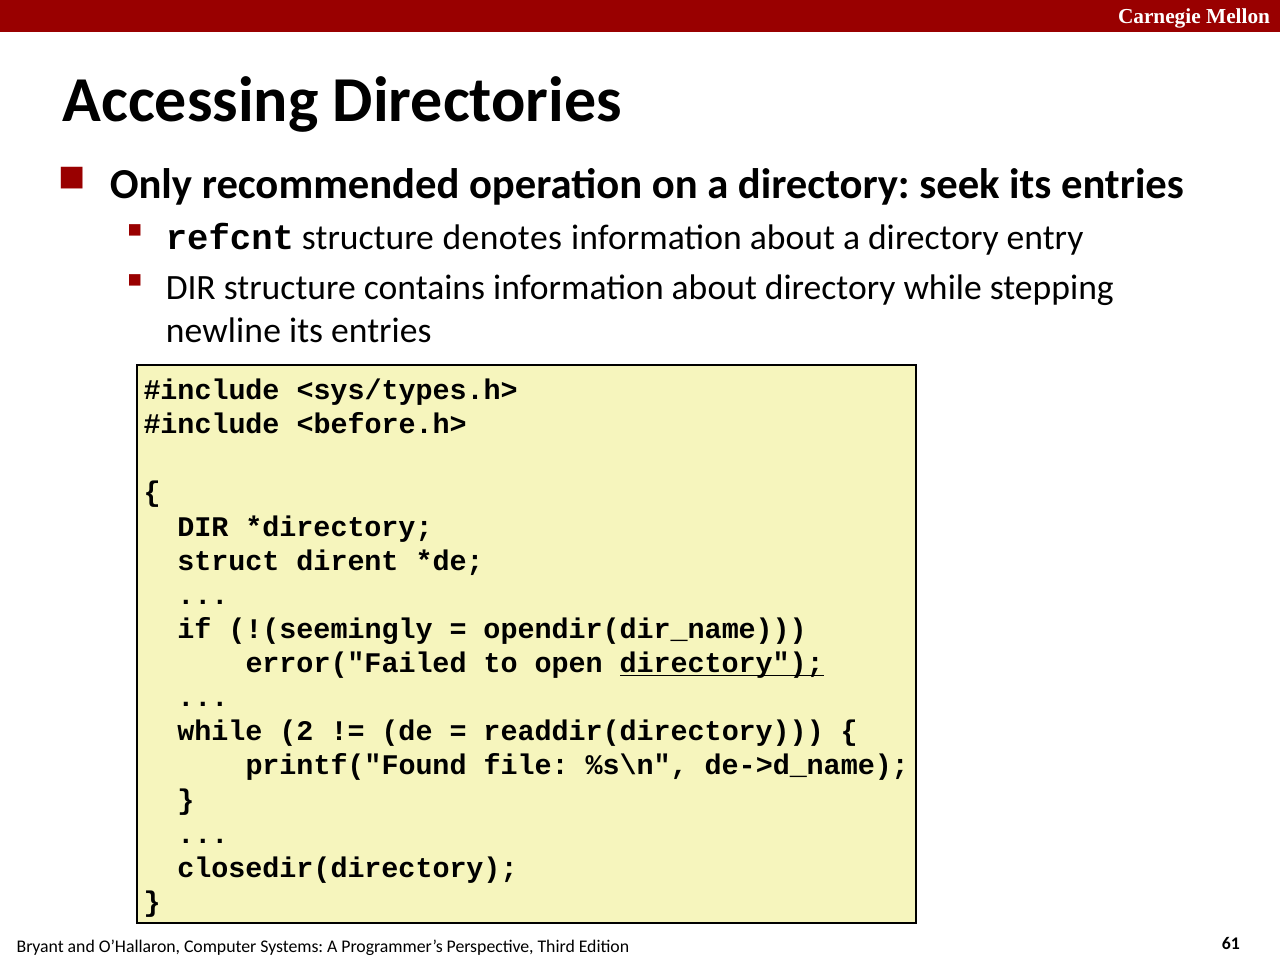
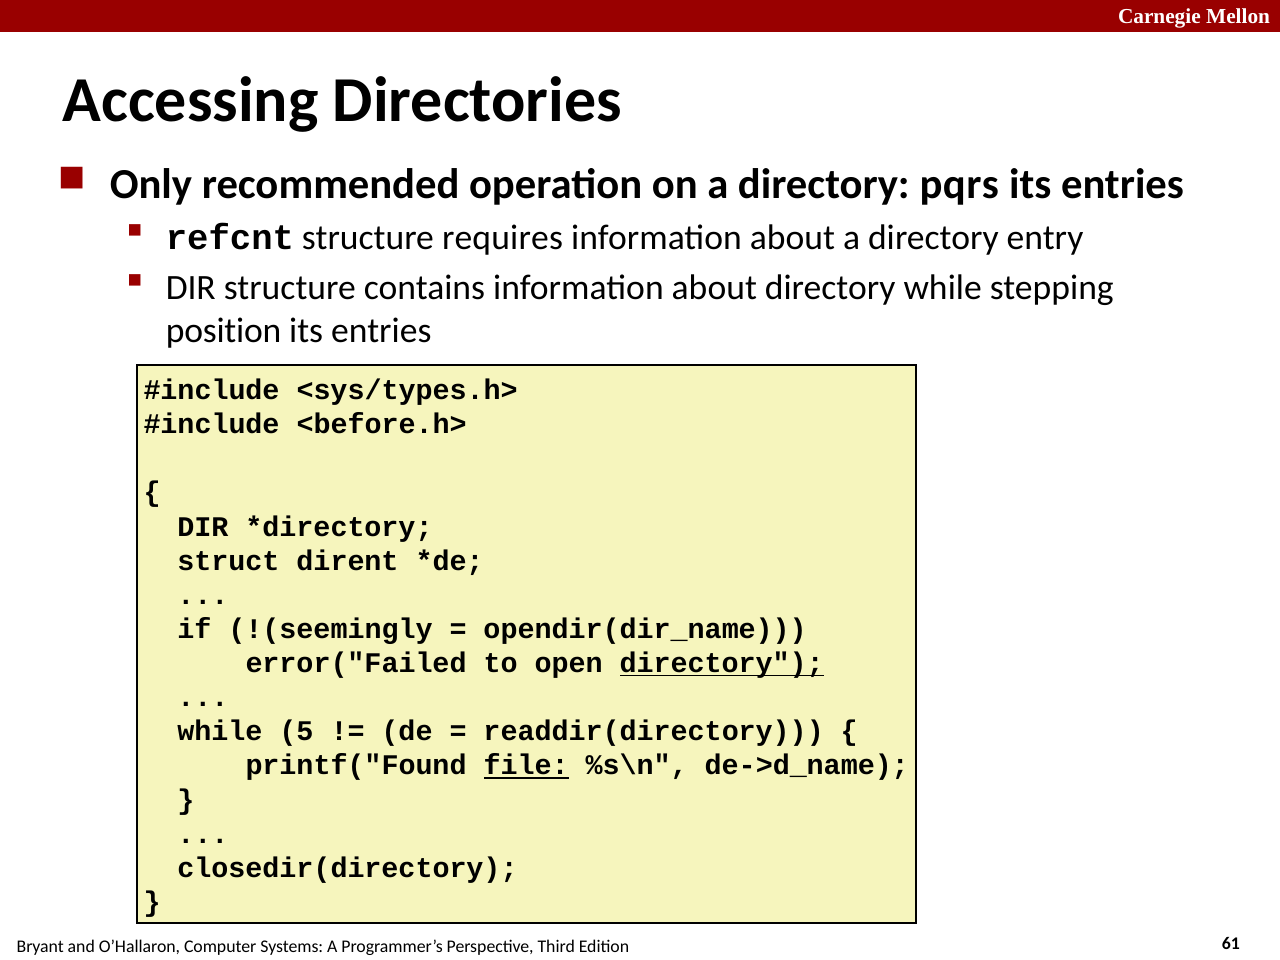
seek: seek -> pqrs (959, 184)
denotes: denotes -> requires (502, 238)
newline: newline -> position (224, 330)
2: 2 -> 5 (296, 731)
file underline: none -> present (526, 766)
